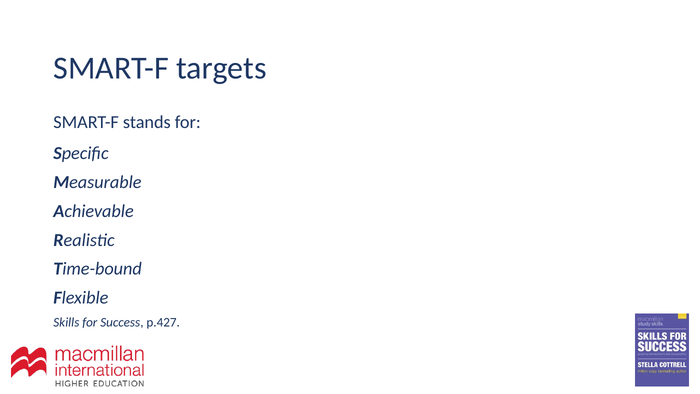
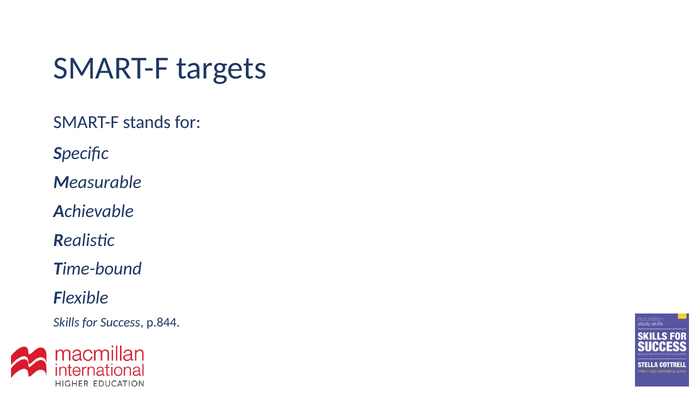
p.427: p.427 -> p.844 (163, 322)
